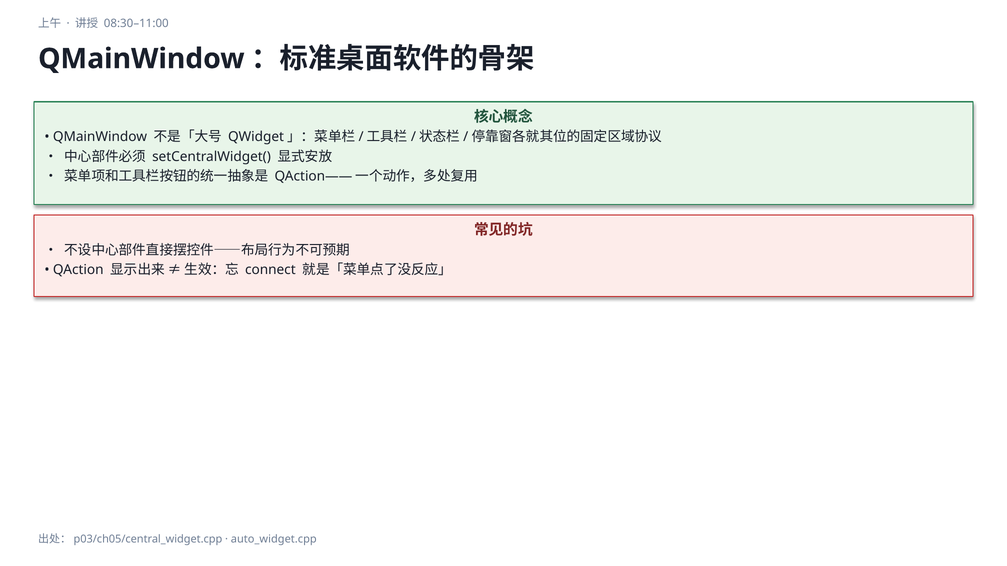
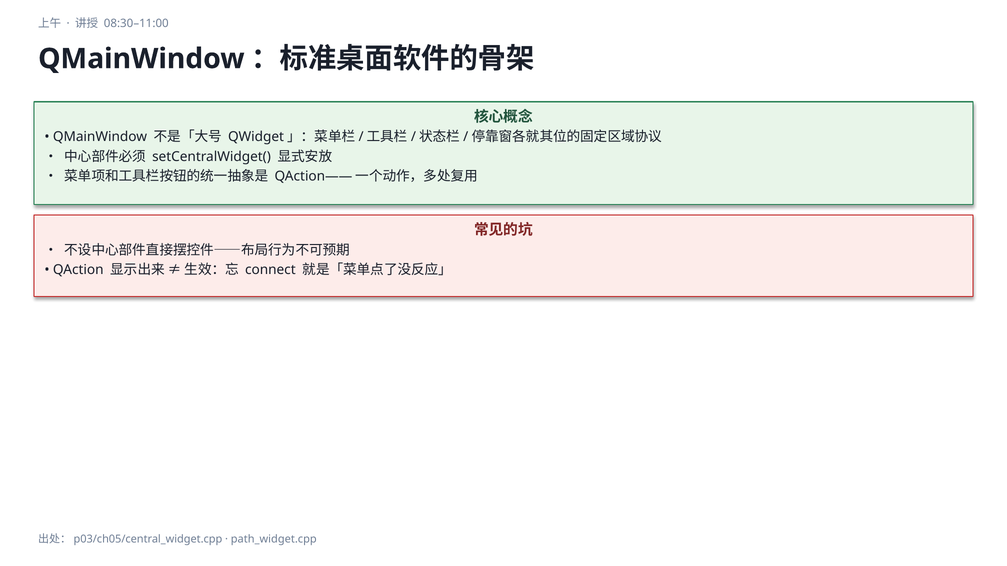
auto_widget.cpp: auto_widget.cpp -> path_widget.cpp (274, 540)
